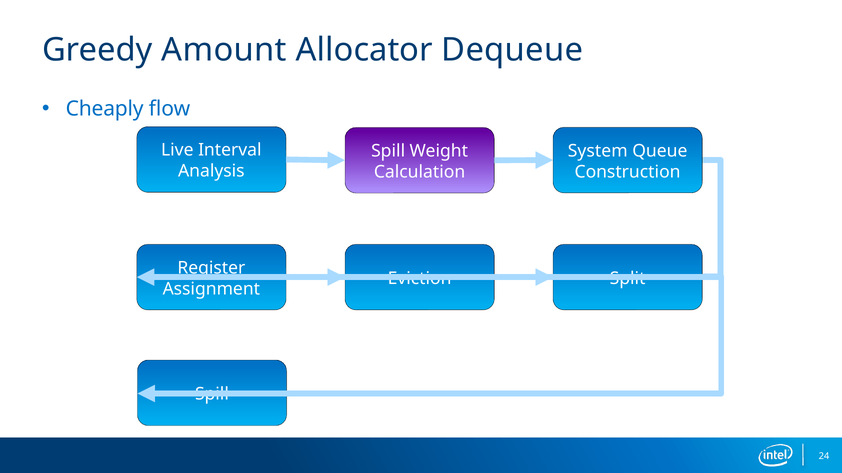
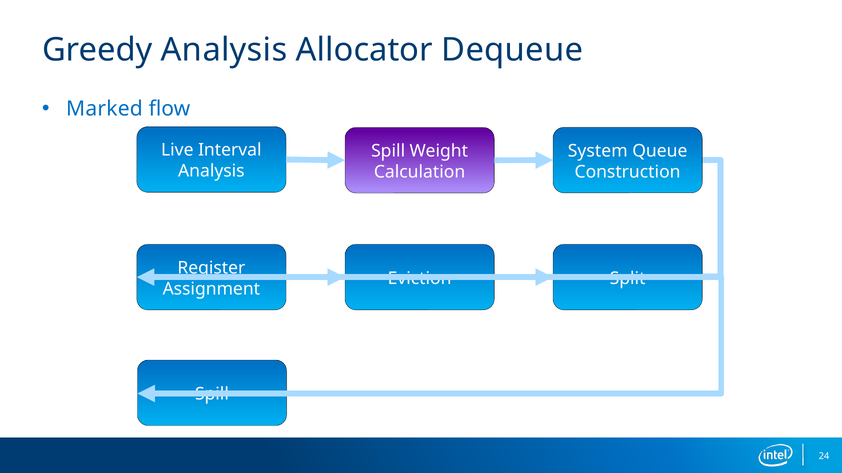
Greedy Amount: Amount -> Analysis (224, 50)
Cheaply: Cheaply -> Marked (104, 109)
